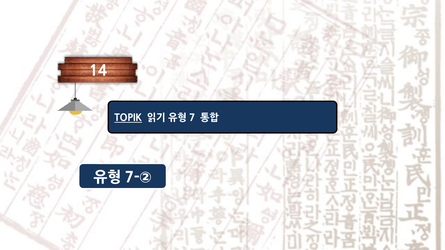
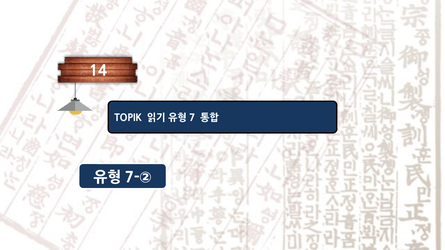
TOPIK underline: present -> none (128, 118)
